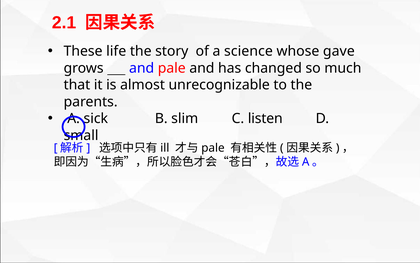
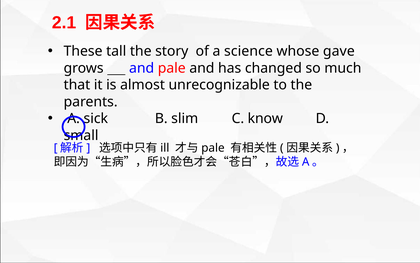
life: life -> tall (116, 51)
listen: listen -> know (265, 118)
